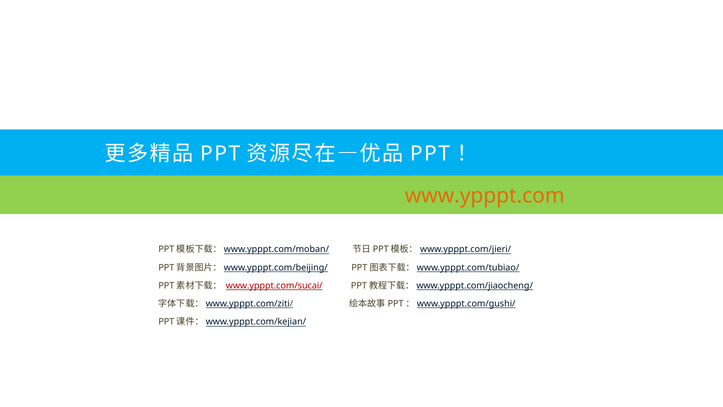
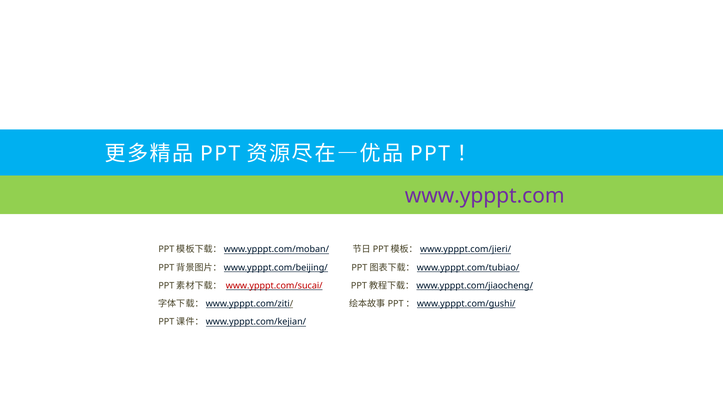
www.ypppt.com colour: orange -> purple (485, 196)
